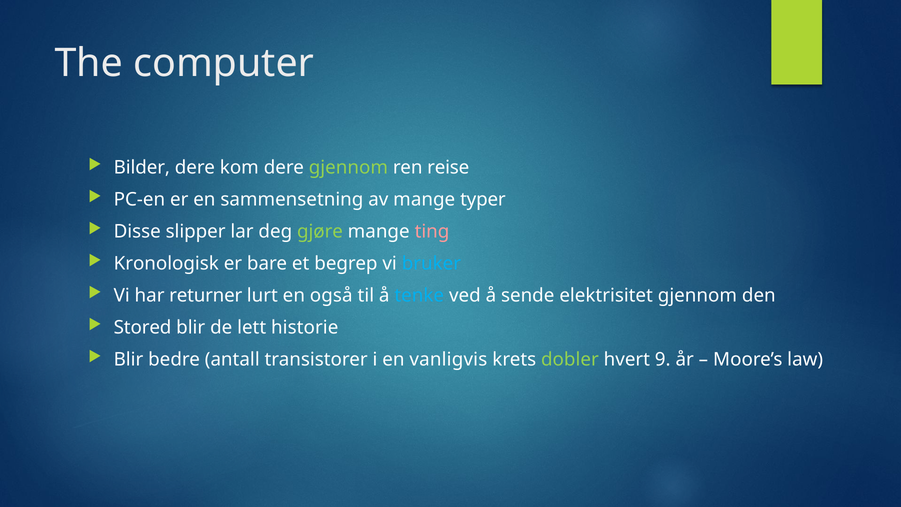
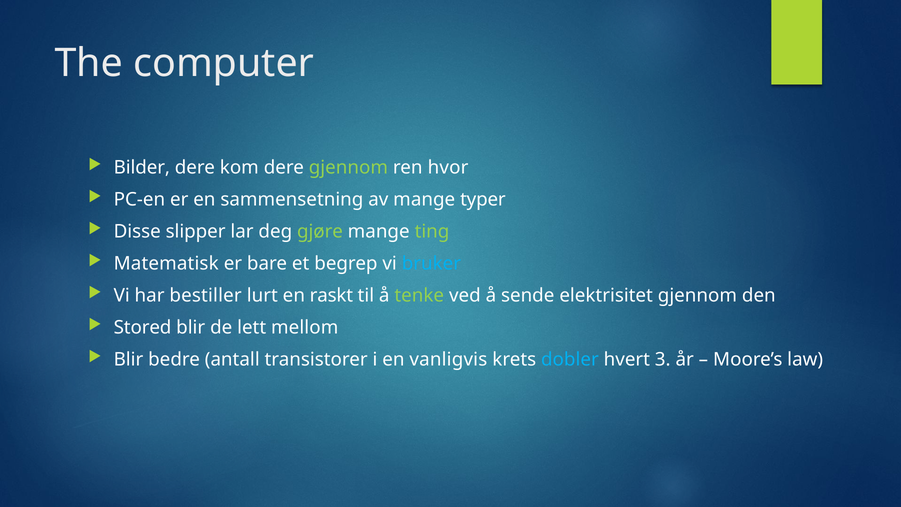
reise: reise -> hvor (448, 168)
ting colour: pink -> light green (432, 232)
Kronologisk: Kronologisk -> Matematisk (166, 263)
returner: returner -> bestiller (206, 295)
også: også -> raskt (331, 295)
tenke colour: light blue -> light green (419, 295)
historie: historie -> mellom (305, 327)
dobler colour: light green -> light blue (570, 359)
9: 9 -> 3 (663, 359)
